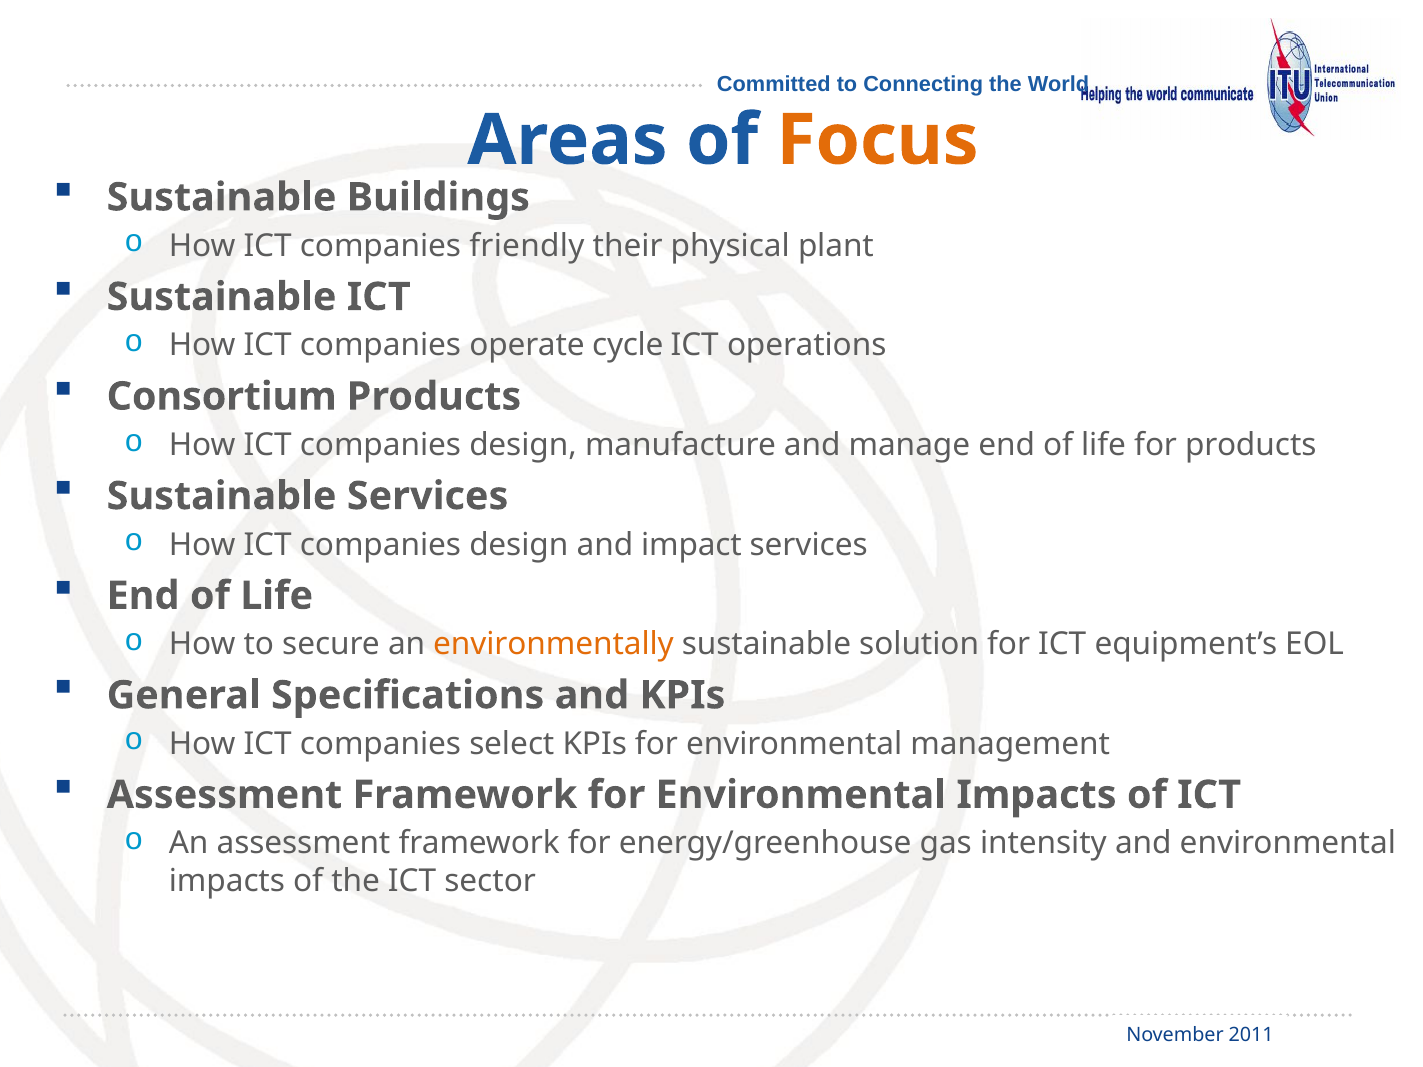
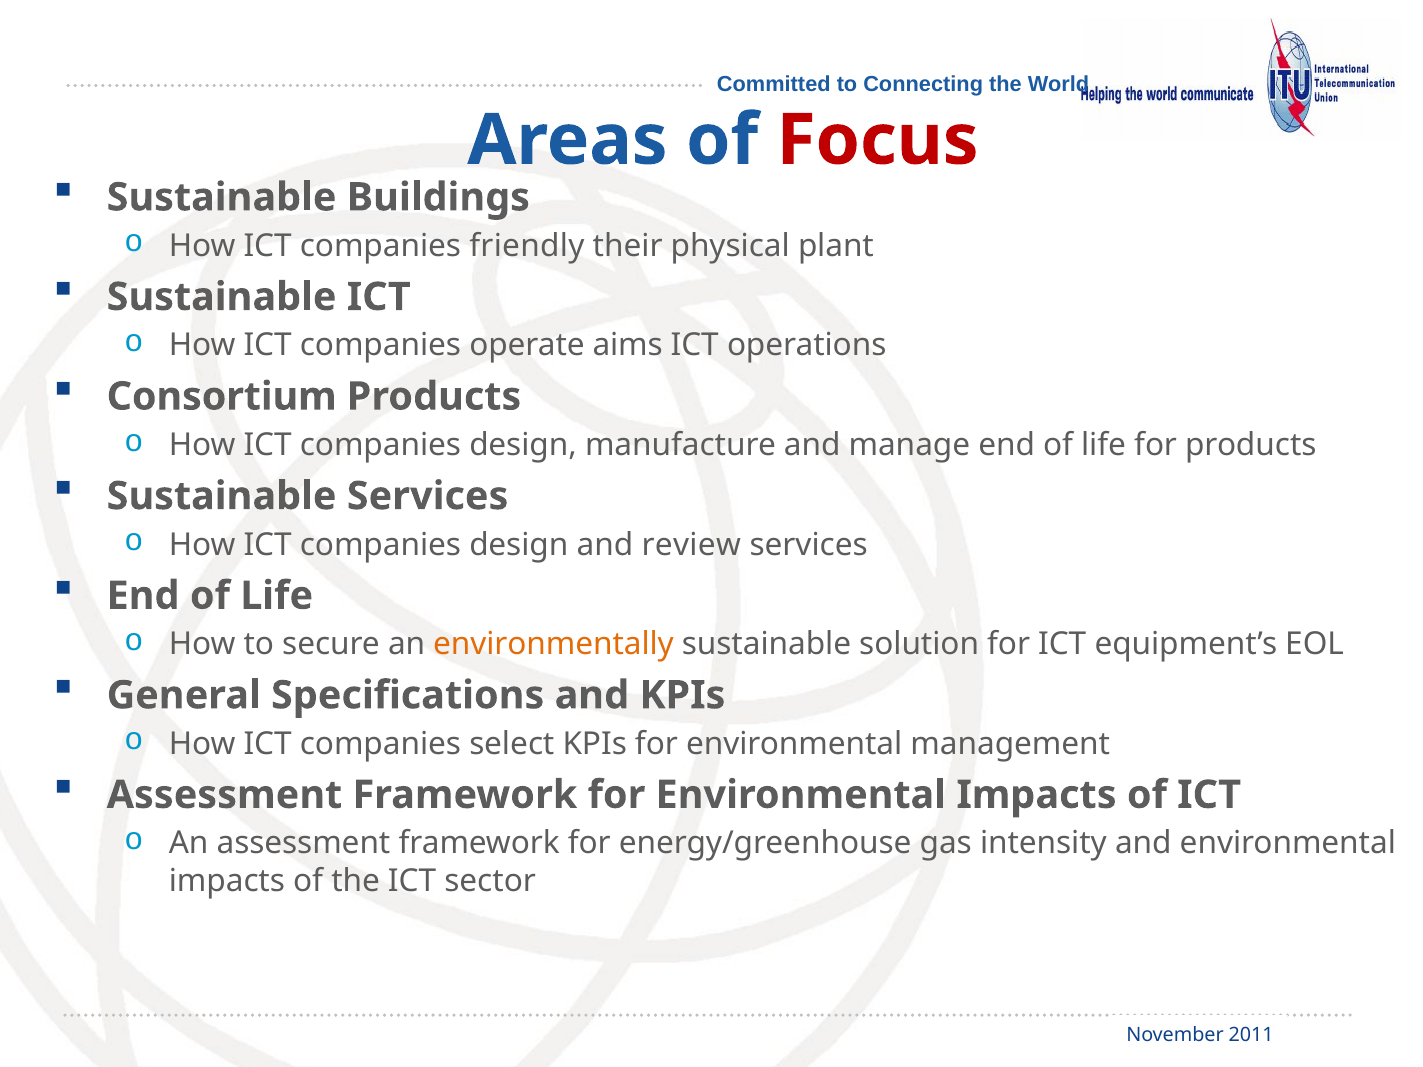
Focus colour: orange -> red (878, 140)
cycle: cycle -> aims (628, 345)
impact: impact -> review (691, 545)
